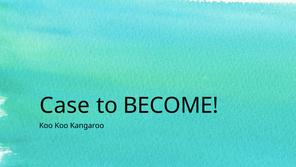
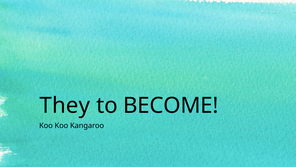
Case: Case -> They (65, 105)
